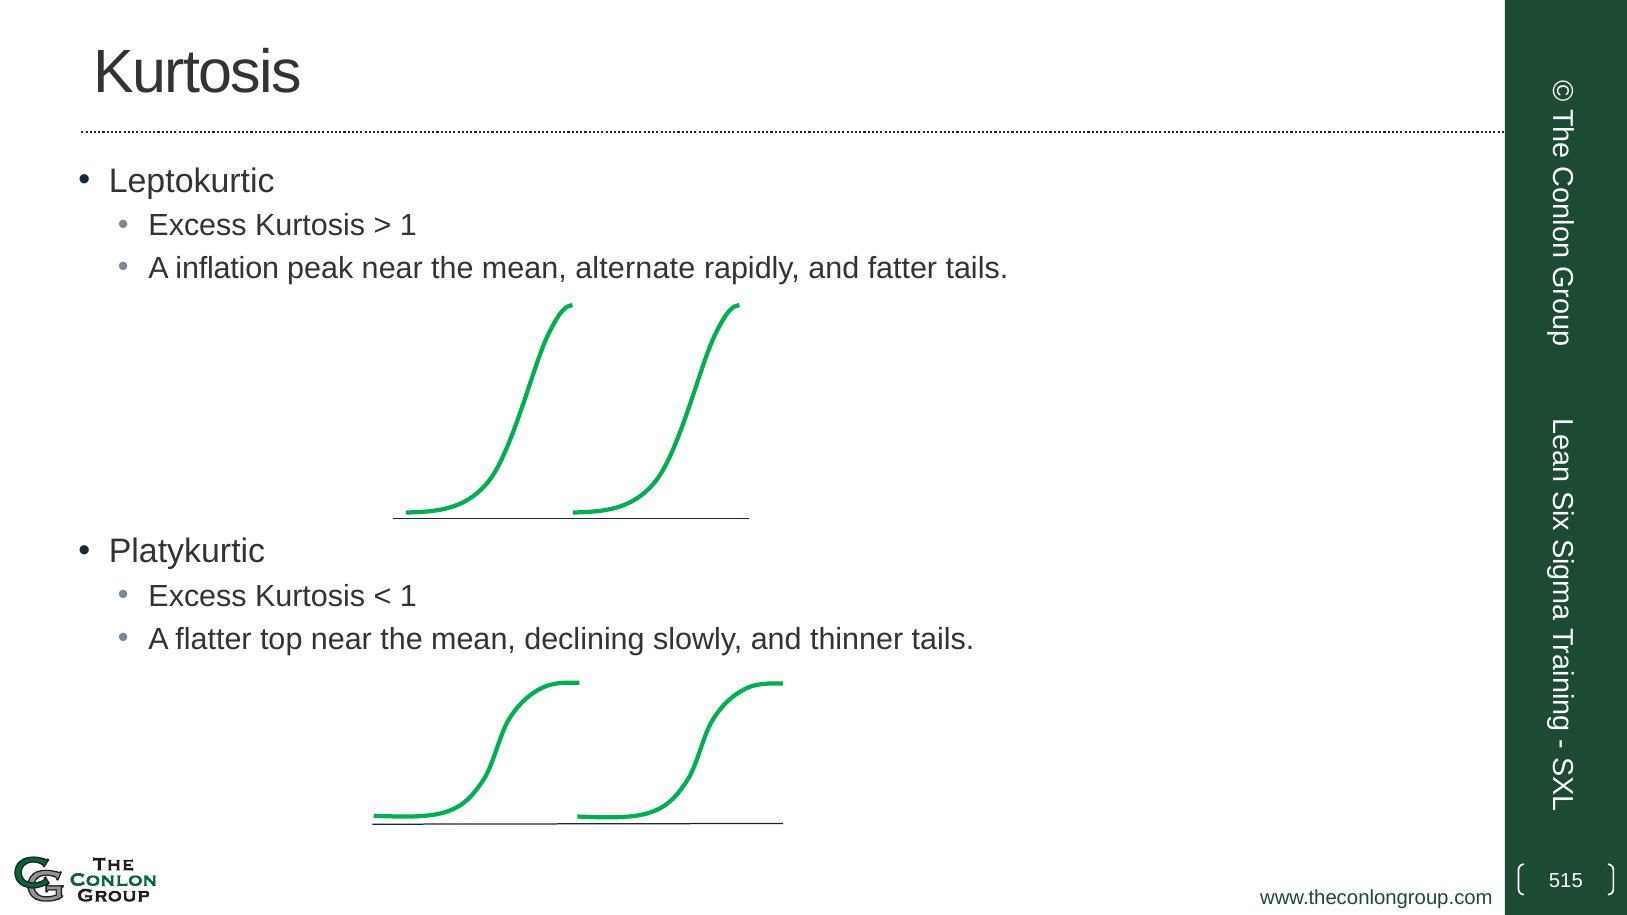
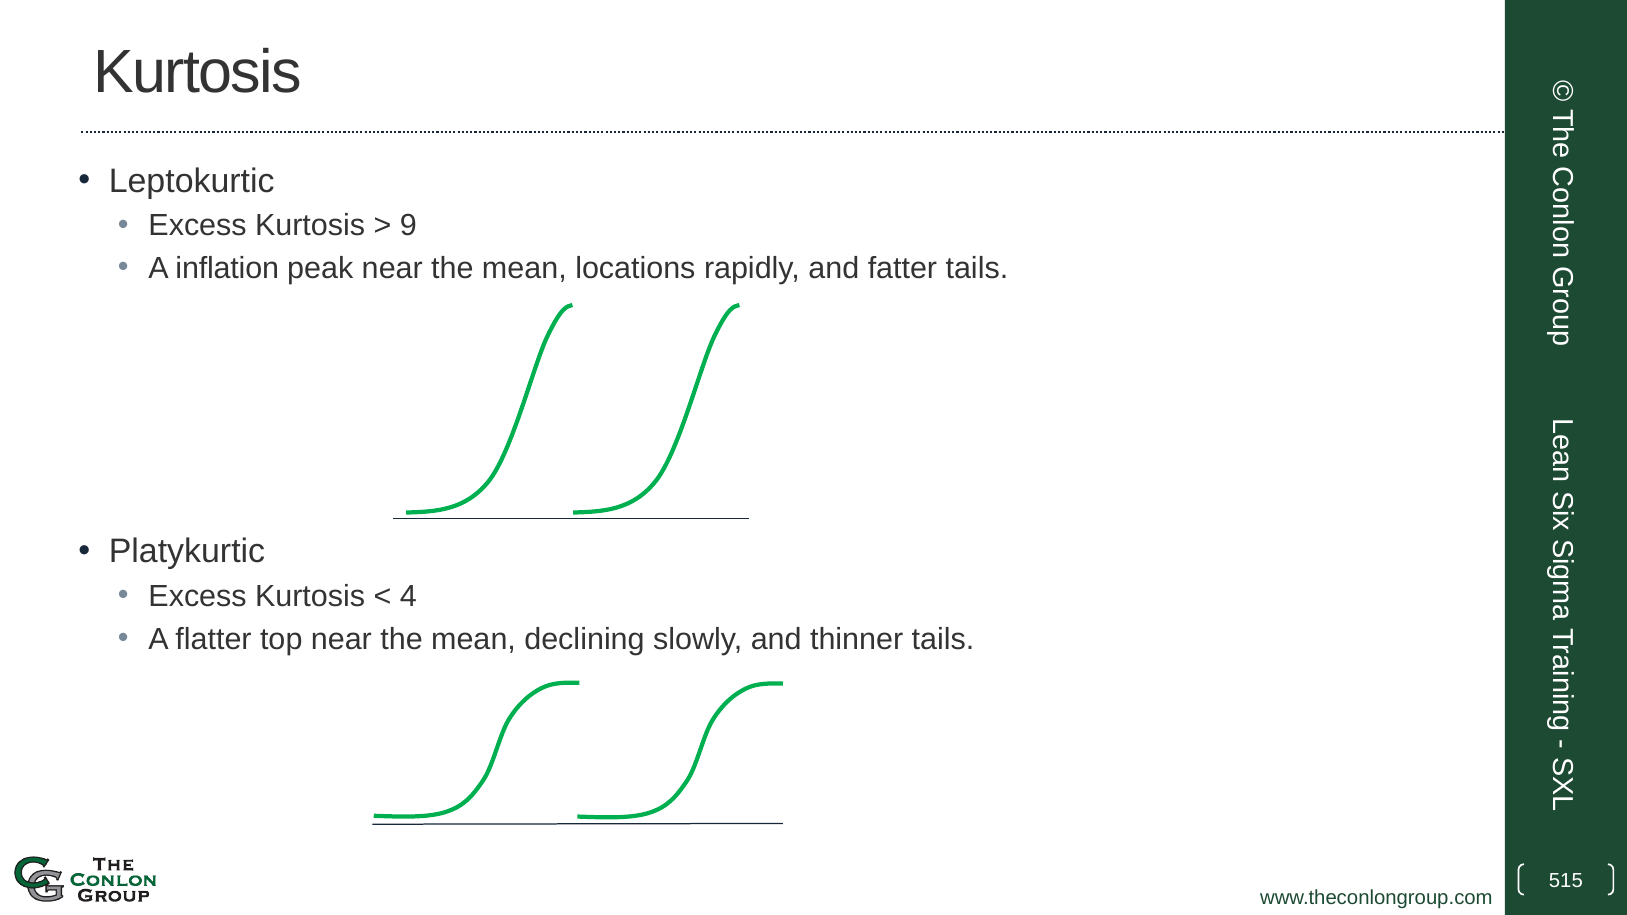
1: 1 -> 9 (408, 226)
alternate: alternate -> locations (635, 269)
1: 1 -> 4 (408, 596)
